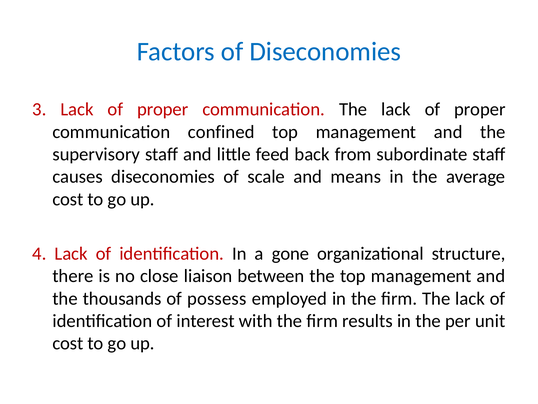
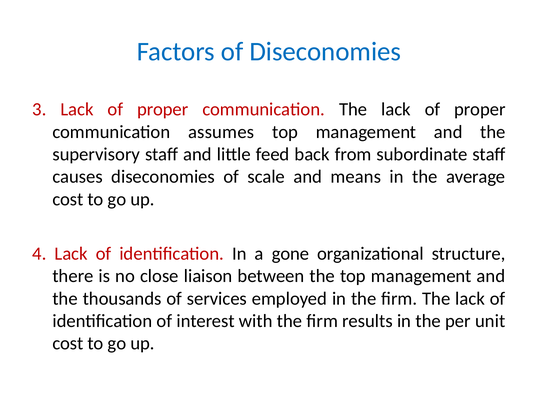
confined: confined -> assumes (221, 132)
possess: possess -> services (217, 298)
